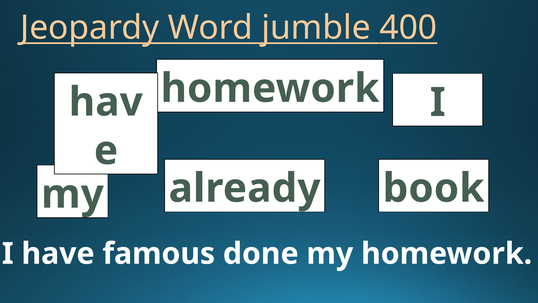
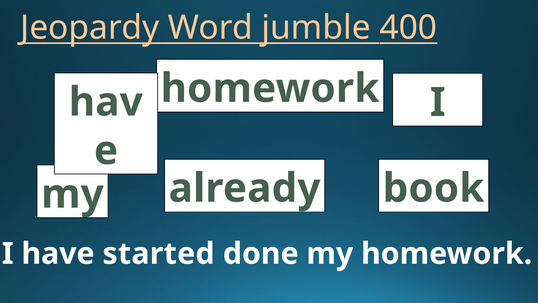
famous: famous -> started (159, 253)
